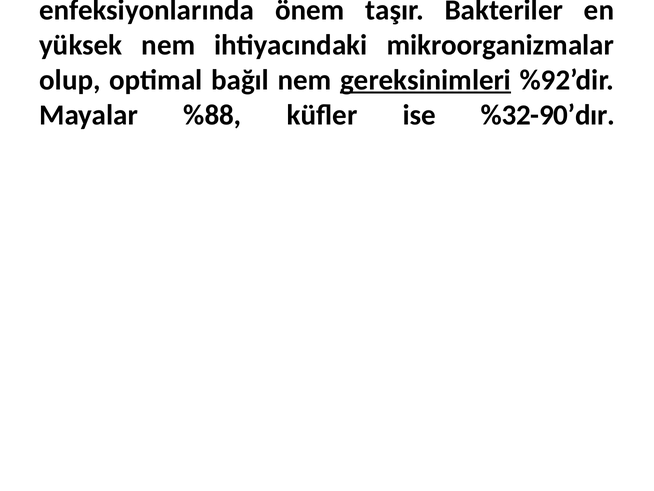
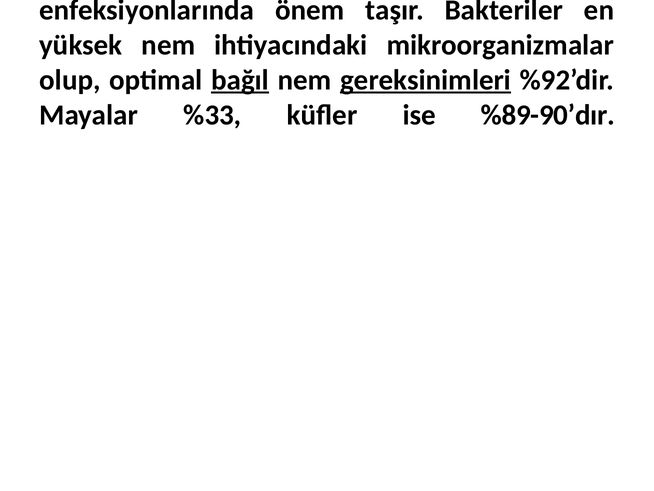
bağıl underline: none -> present (240, 80)
%88: %88 -> %33 (212, 115)
%32-90’dır: %32-90’dır -> %89-90’dır (548, 115)
